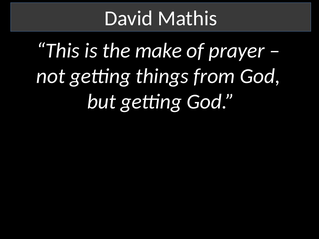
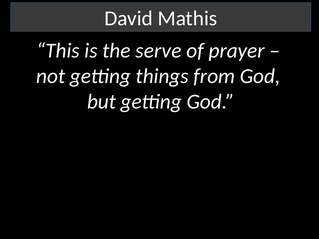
make: make -> serve (158, 51)
